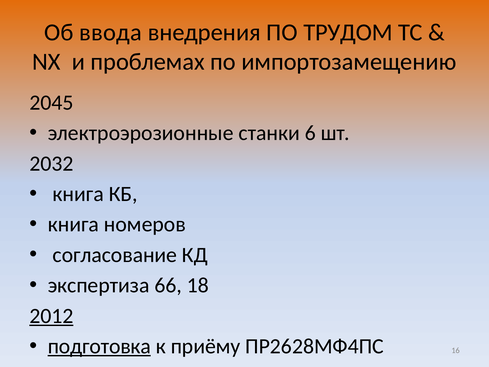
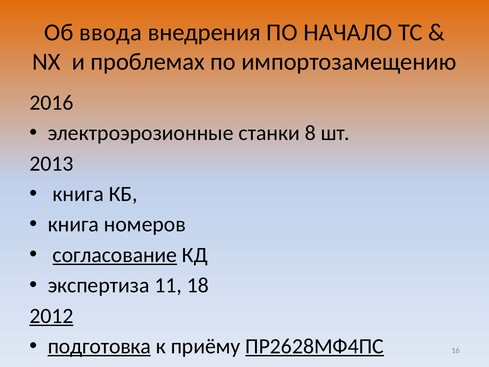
ТРУДОМ: ТРУДОМ -> НАЧАЛО (348, 32)
2045: 2045 -> 2016 (51, 103)
6: 6 -> 8 (310, 133)
2032: 2032 -> 2013 (51, 163)
согласование underline: none -> present (115, 255)
66: 66 -> 11 (168, 285)
ПР2628МФ4ПС underline: none -> present (315, 346)
